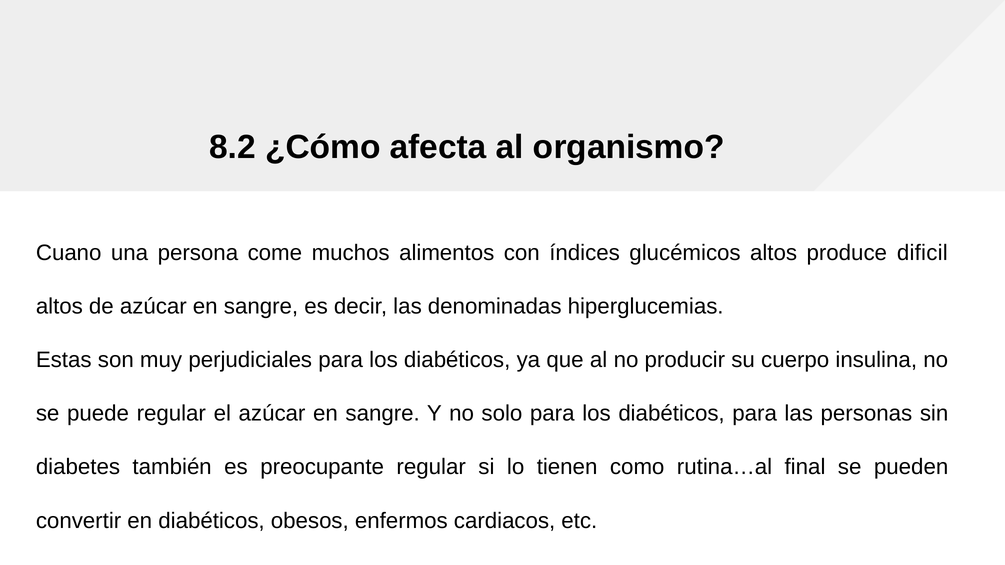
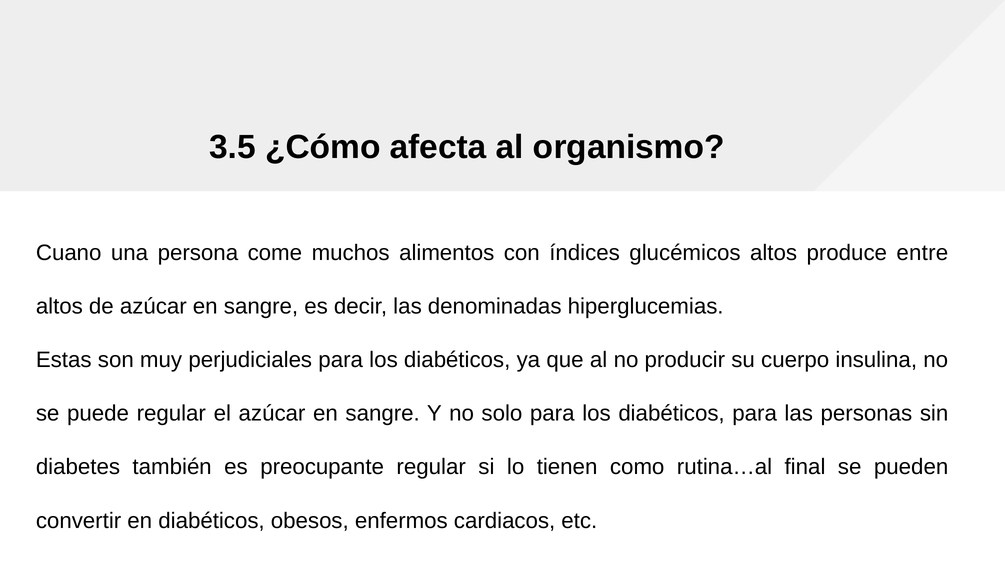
8.2: 8.2 -> 3.5 (233, 148)
dificil: dificil -> entre (922, 253)
